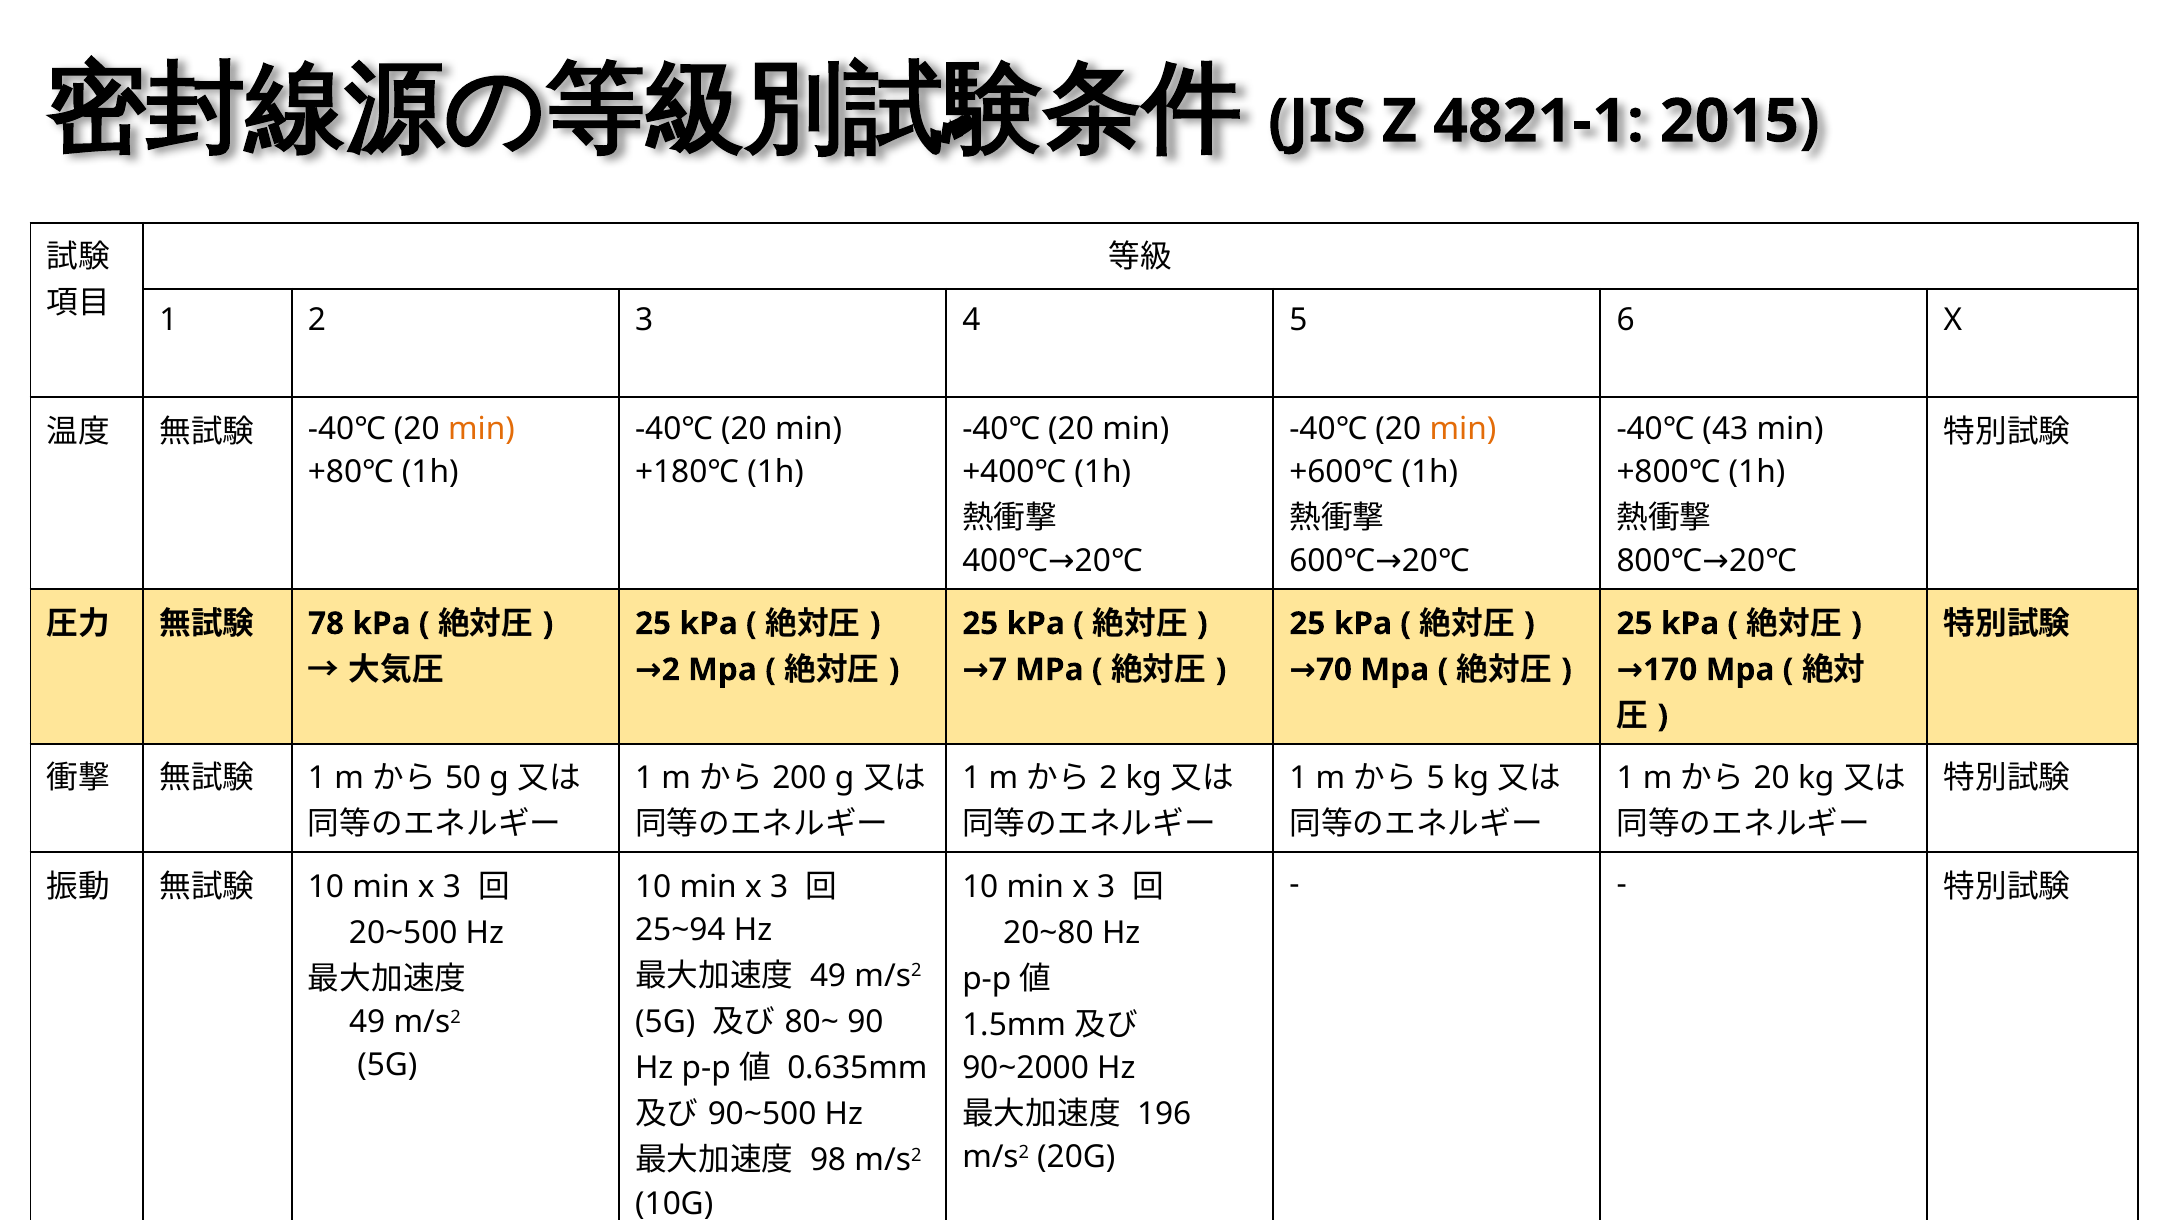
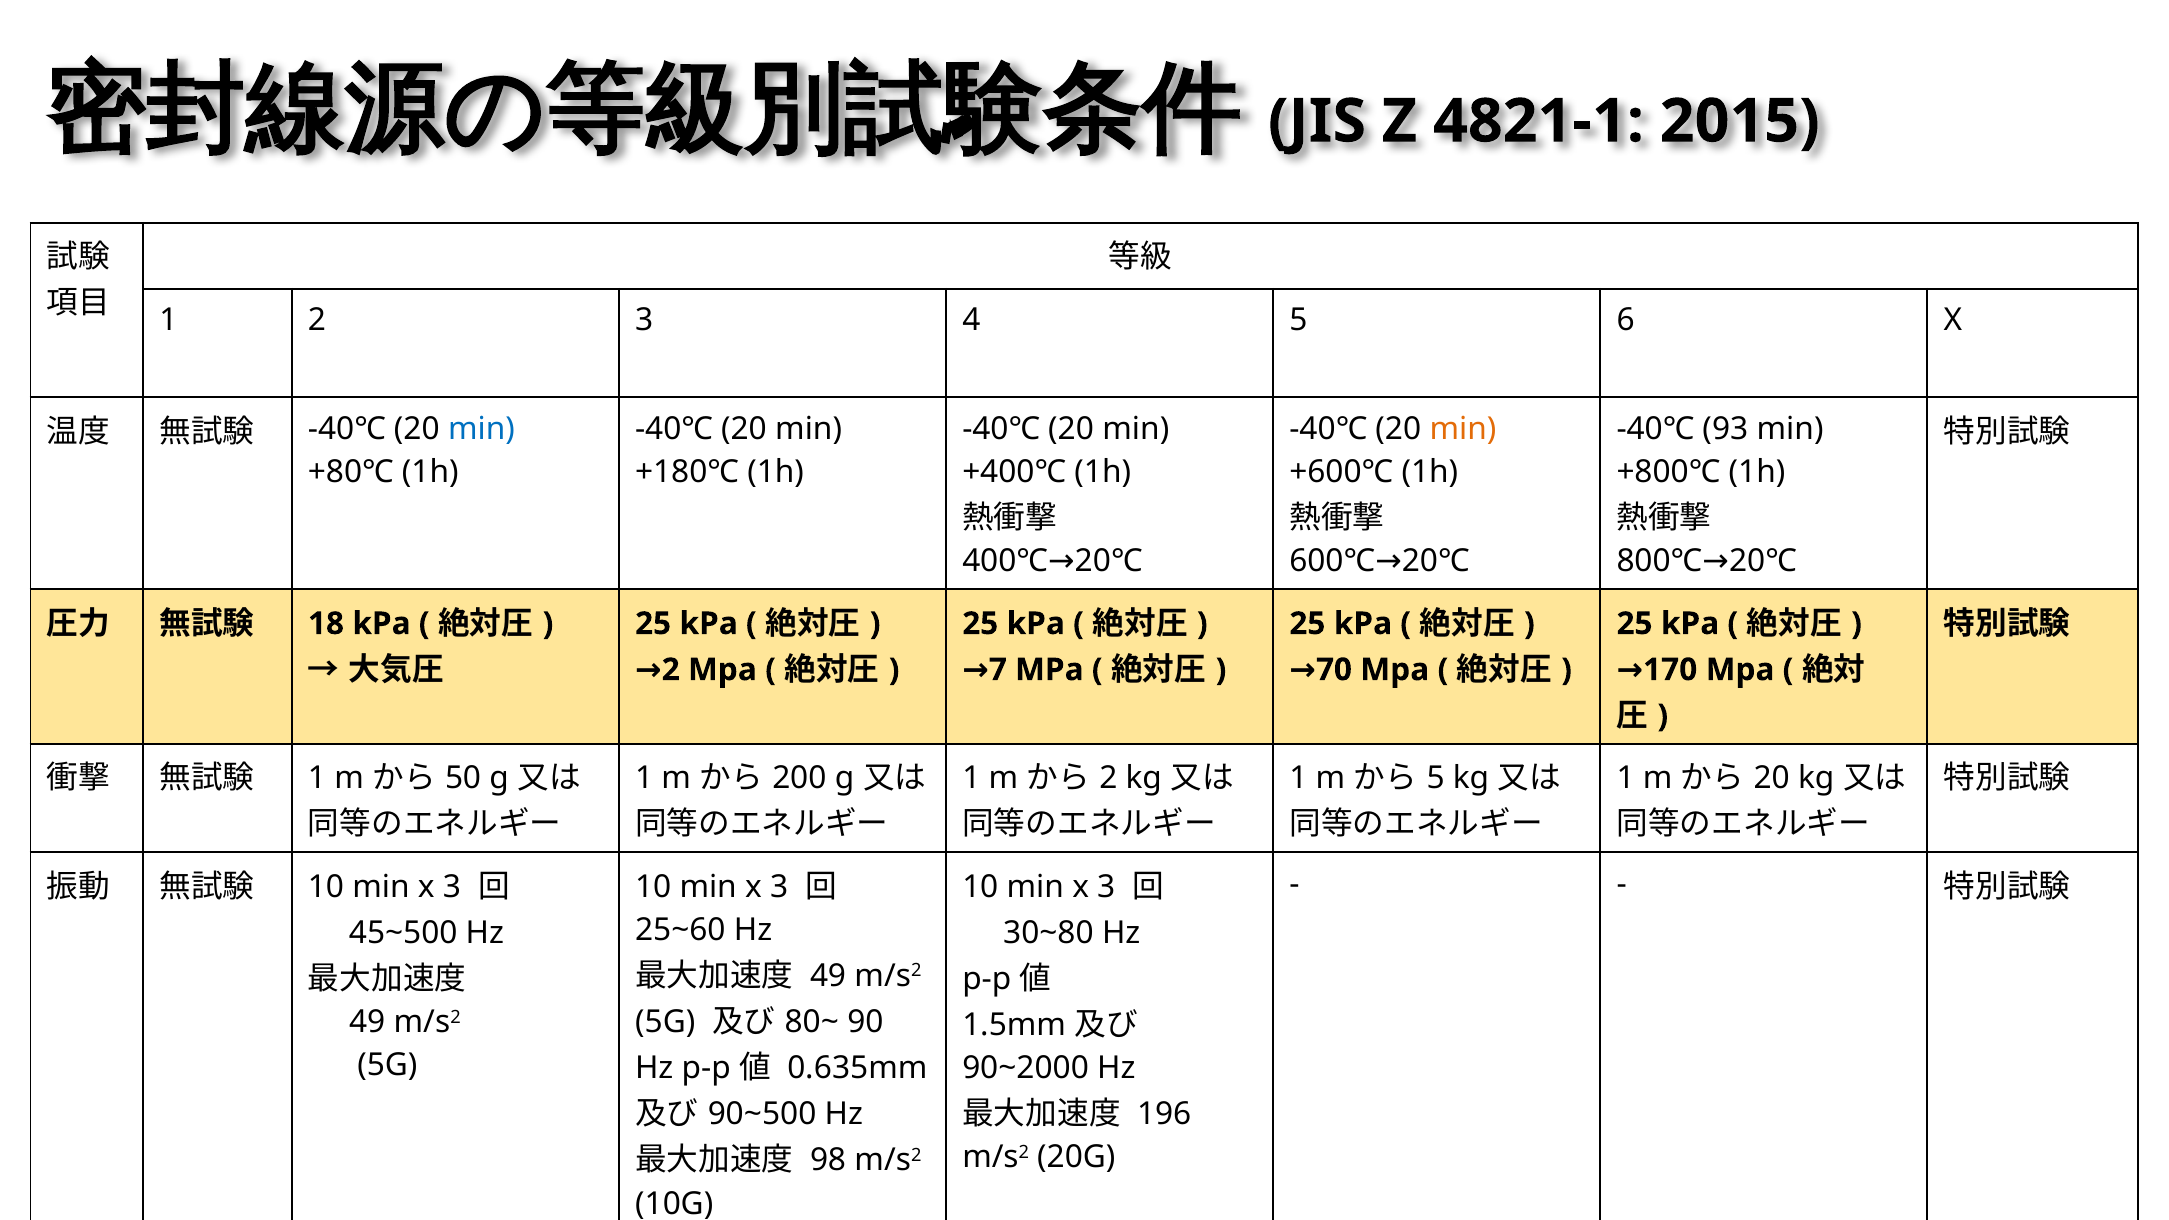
min colour: orange -> blue (482, 429)
43: 43 -> 93 (1725, 429)
78: 78 -> 18 (326, 624)
25~94: 25~94 -> 25~60 (680, 930)
20~500: 20~500 -> 45~500 (403, 933)
20~80: 20~80 -> 30~80 (1048, 933)
